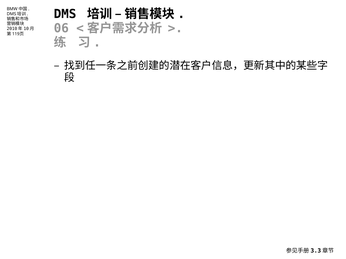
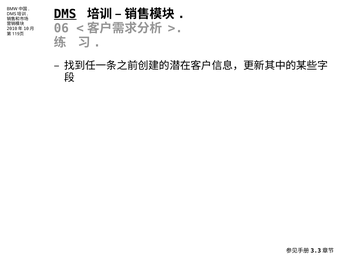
DMS underline: none -> present (65, 14)
